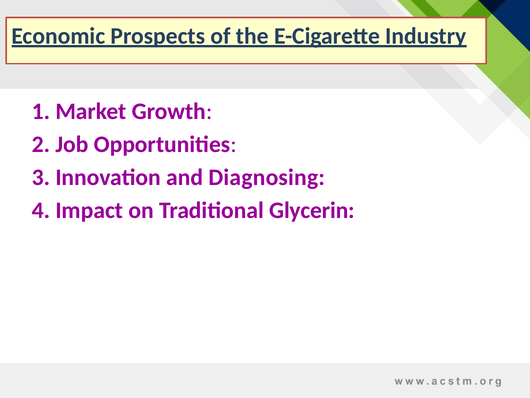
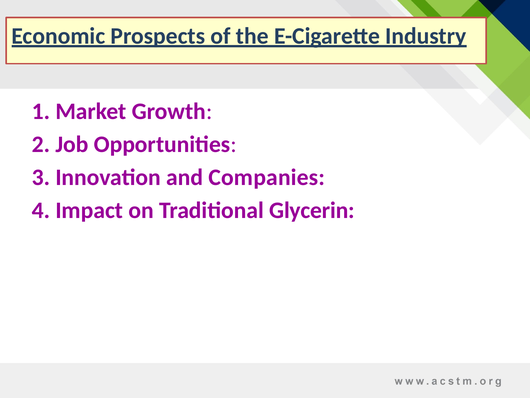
Diagnosing: Diagnosing -> Companies (267, 177)
